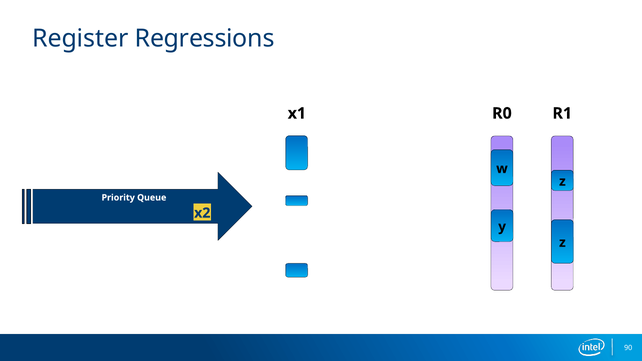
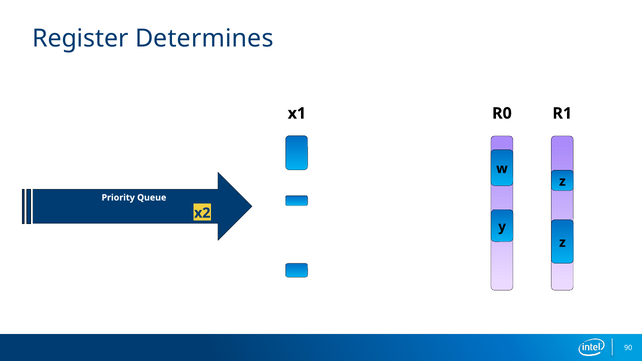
Regressions: Regressions -> Determines (204, 38)
